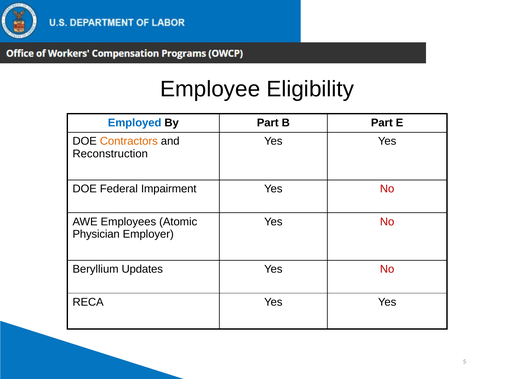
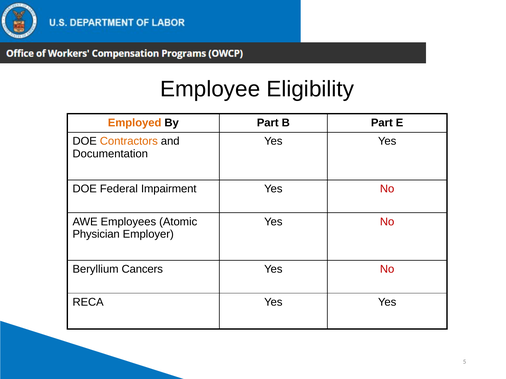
Employed colour: blue -> orange (135, 123)
Reconstruction: Reconstruction -> Documentation (110, 154)
Updates: Updates -> Cancers (142, 270)
